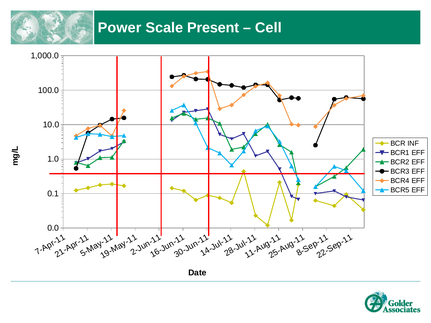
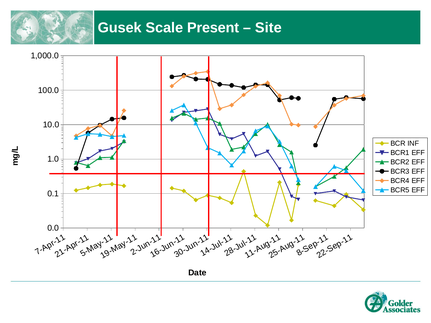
Power: Power -> Gusek (120, 28)
Cell: Cell -> Site (268, 28)
